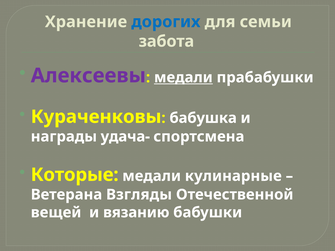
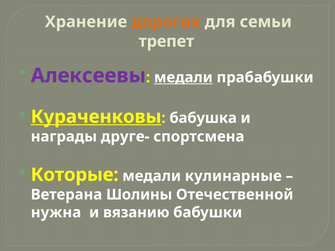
дорогих colour: blue -> orange (166, 22)
забота: забота -> трепет (166, 41)
Кураченковы underline: none -> present (96, 117)
удача-: удача- -> друге- (125, 137)
Взгляды: Взгляды -> Шолины (139, 195)
вещей: вещей -> нужна (56, 213)
